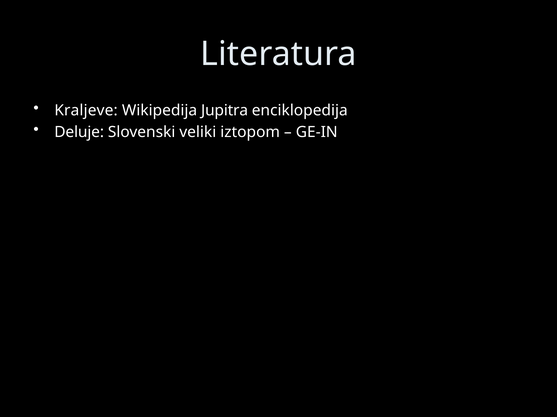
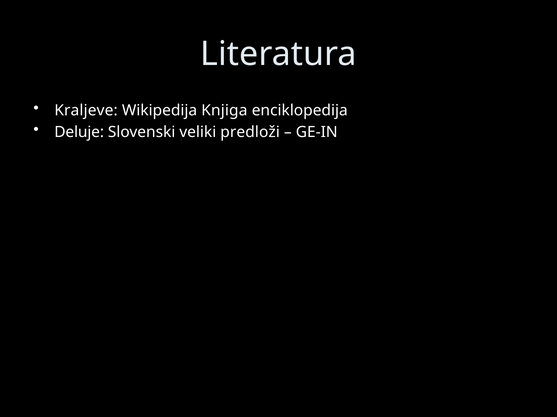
Jupitra: Jupitra -> Knjiga (224, 111)
iztopom: iztopom -> predloži (250, 132)
